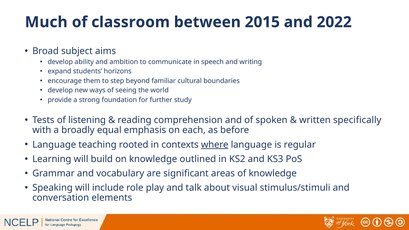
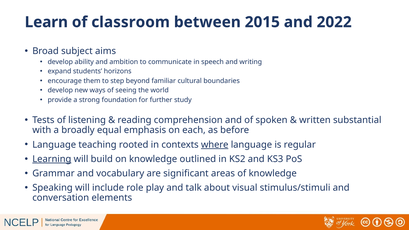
Much: Much -> Learn (46, 22)
specifically: specifically -> substantial (357, 120)
Learning underline: none -> present (52, 159)
